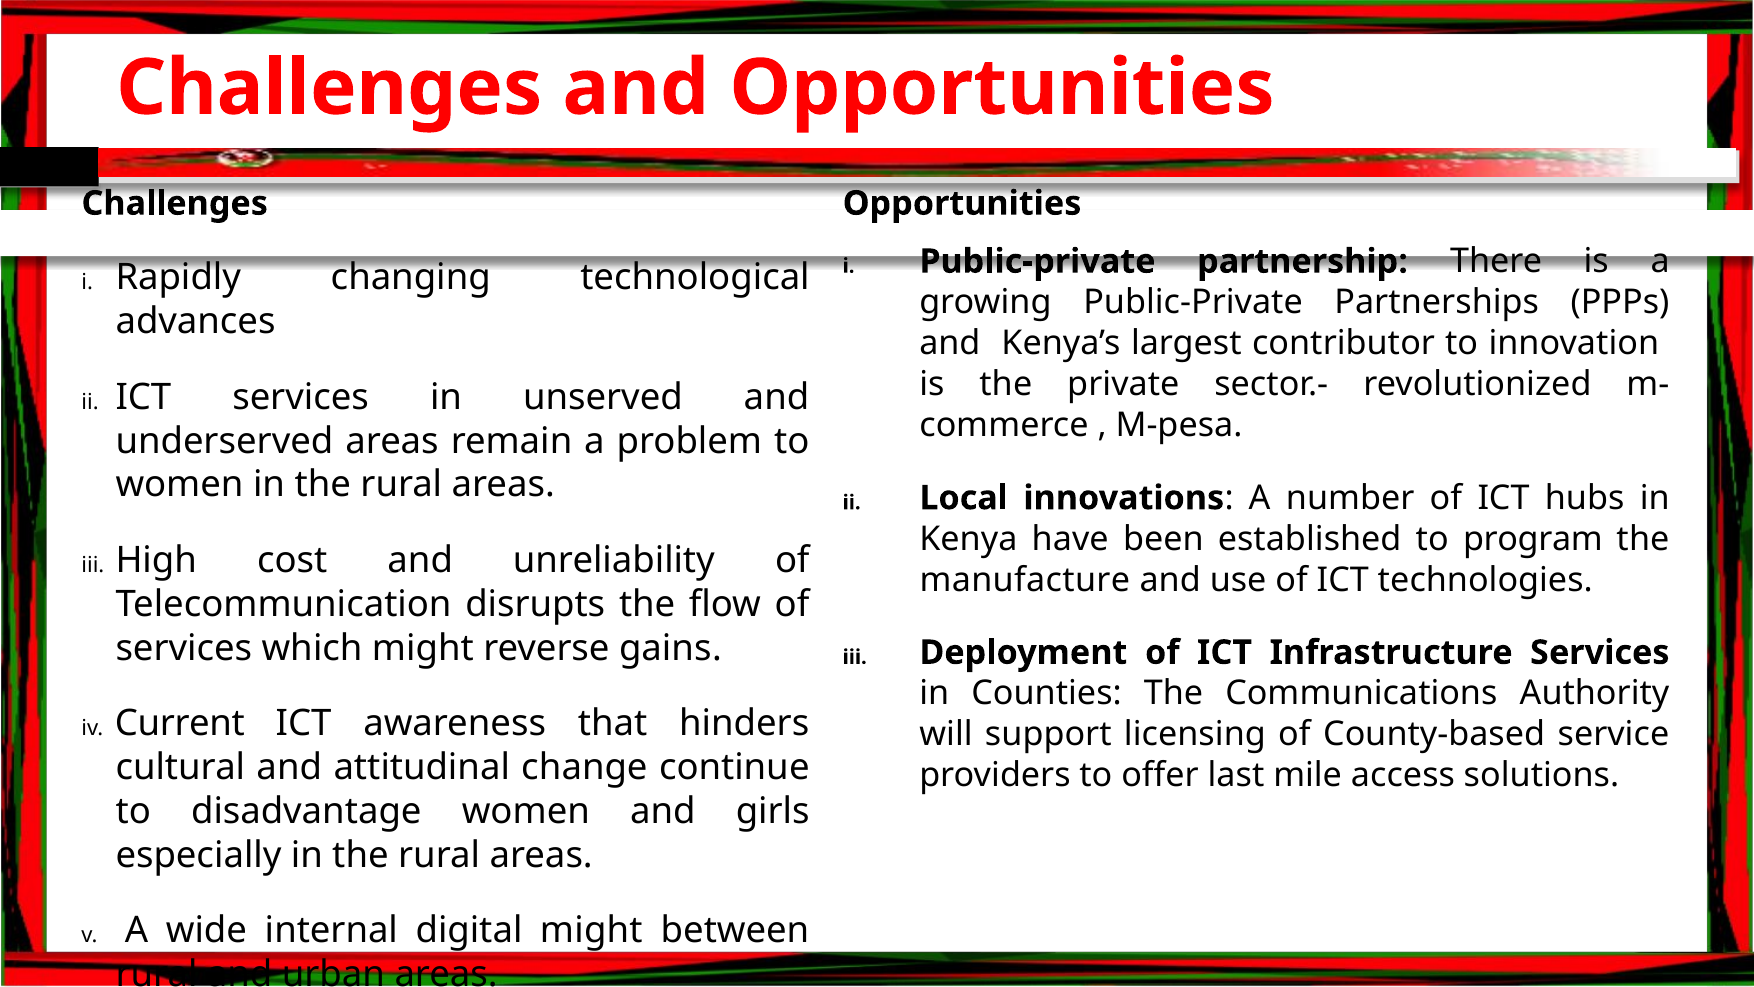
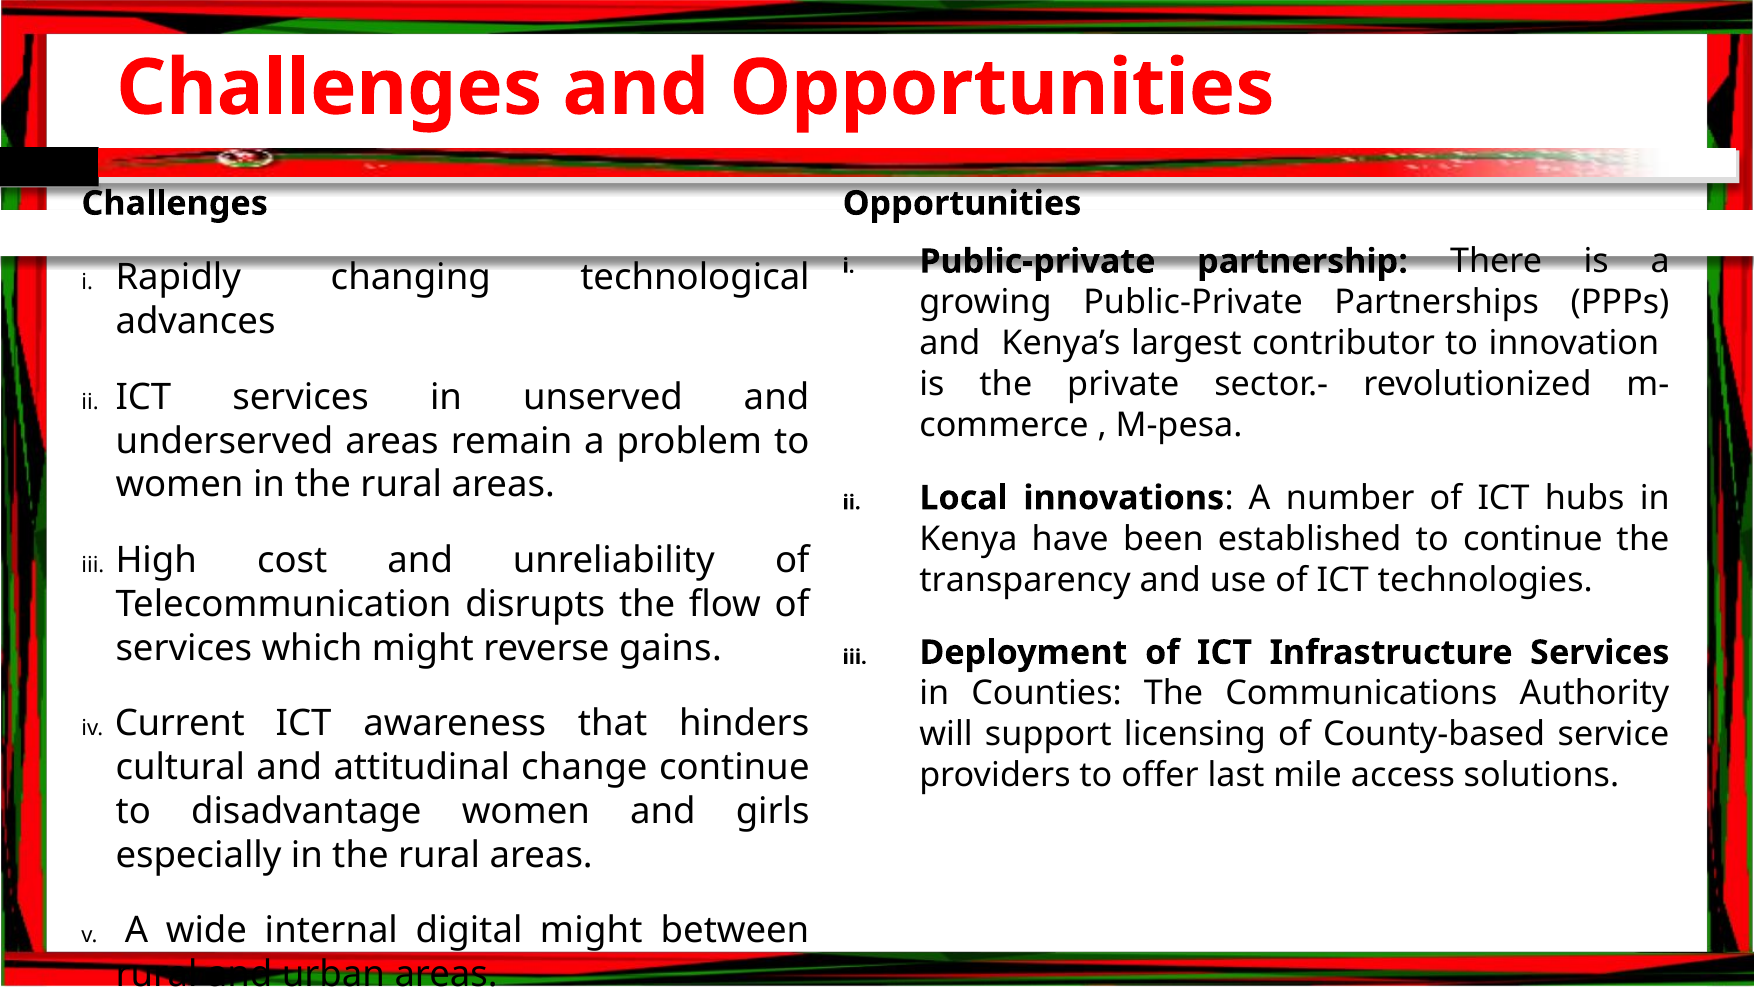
to program: program -> continue (1533, 539)
manufacture: manufacture -> transparency (1025, 580)
